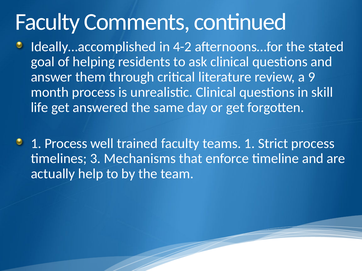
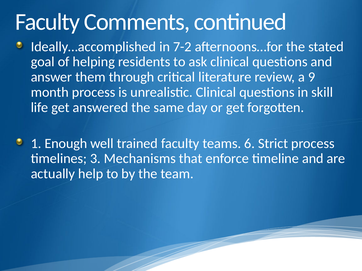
4-2: 4-2 -> 7-2 (182, 47)
1 Process: Process -> Enough (66, 144)
teams 1: 1 -> 6 (250, 144)
